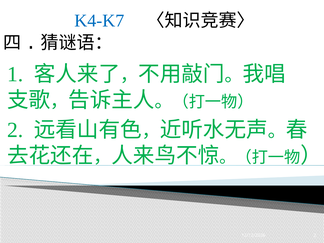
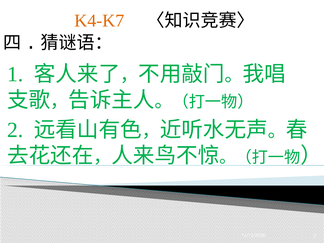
K4-K7 colour: blue -> orange (99, 21)
